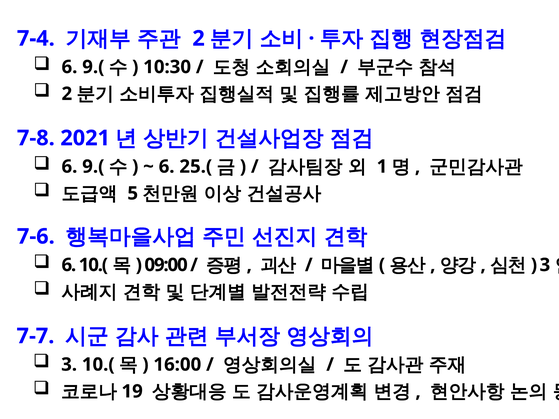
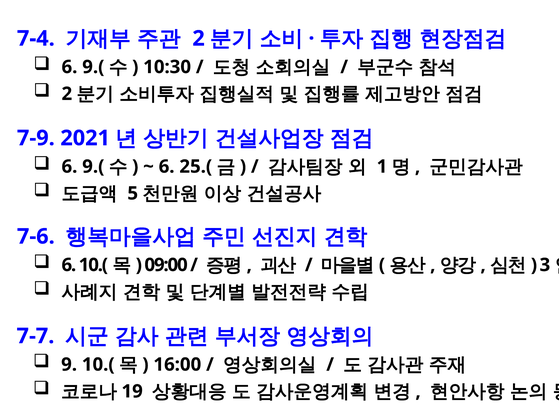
7-8: 7-8 -> 7-9 (36, 138)
3: 3 -> 9 (69, 365)
